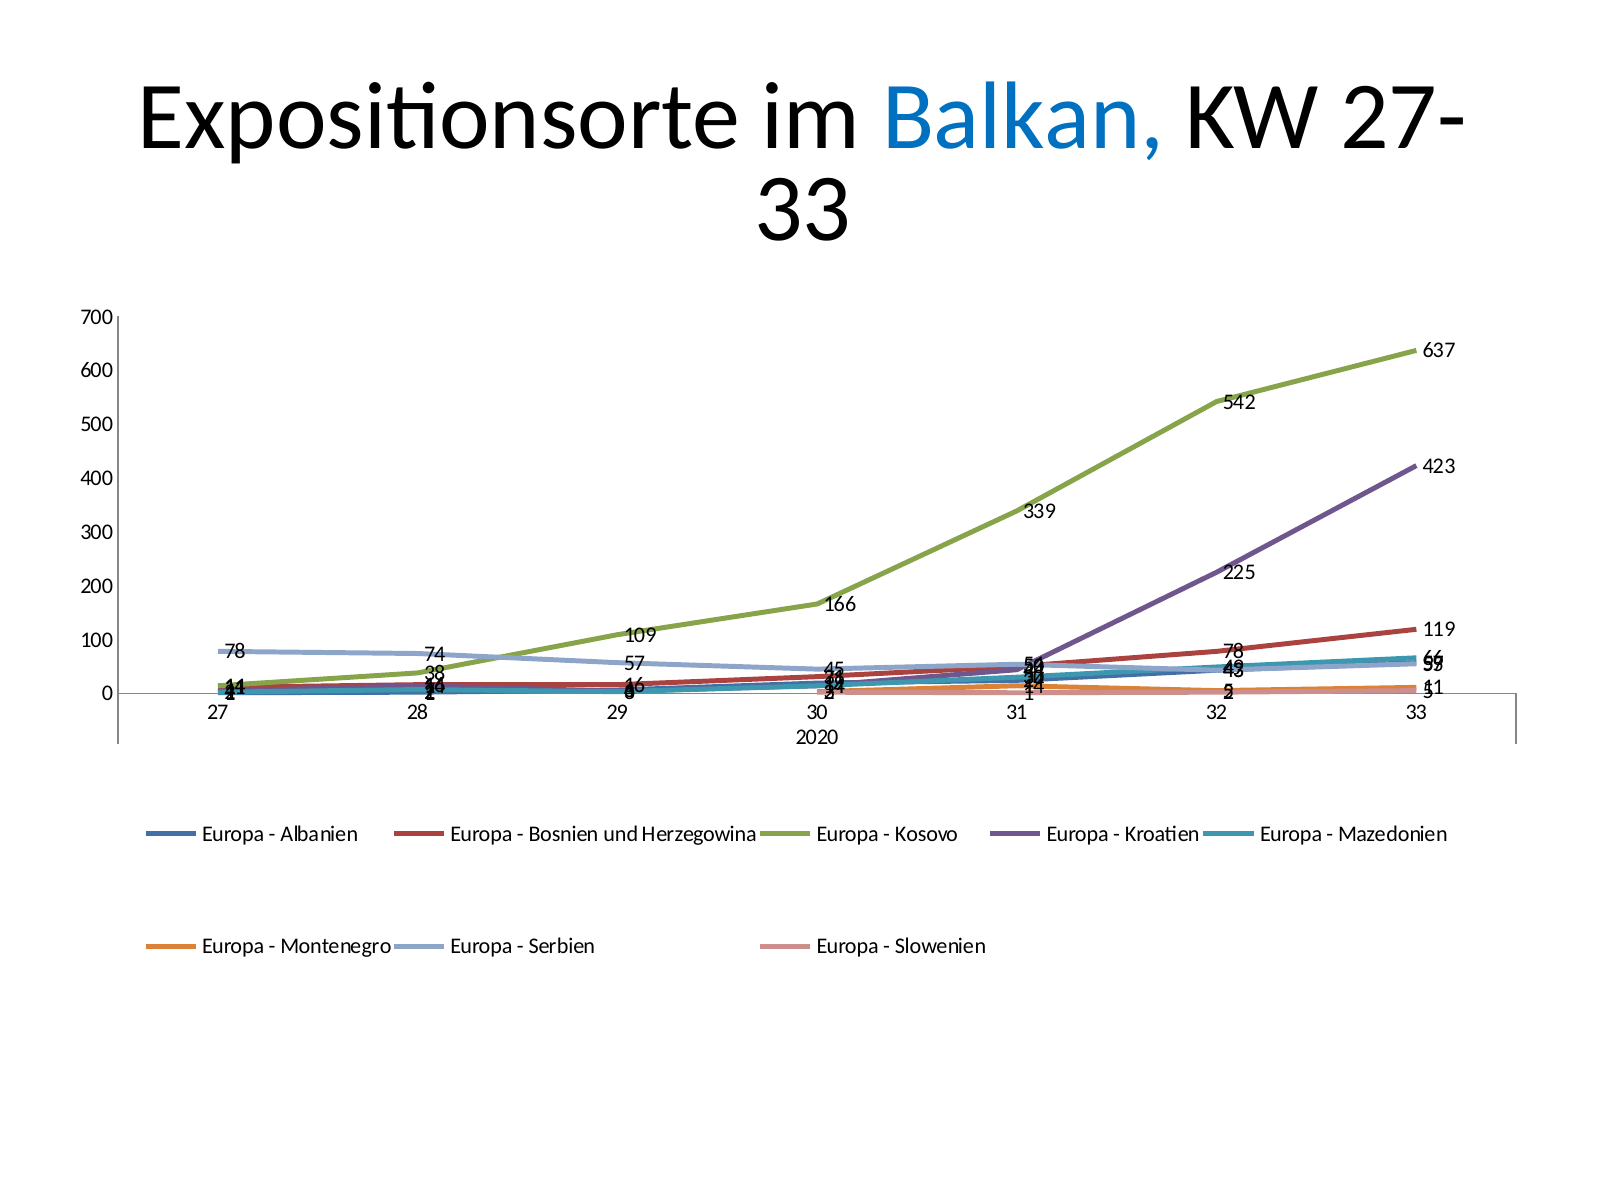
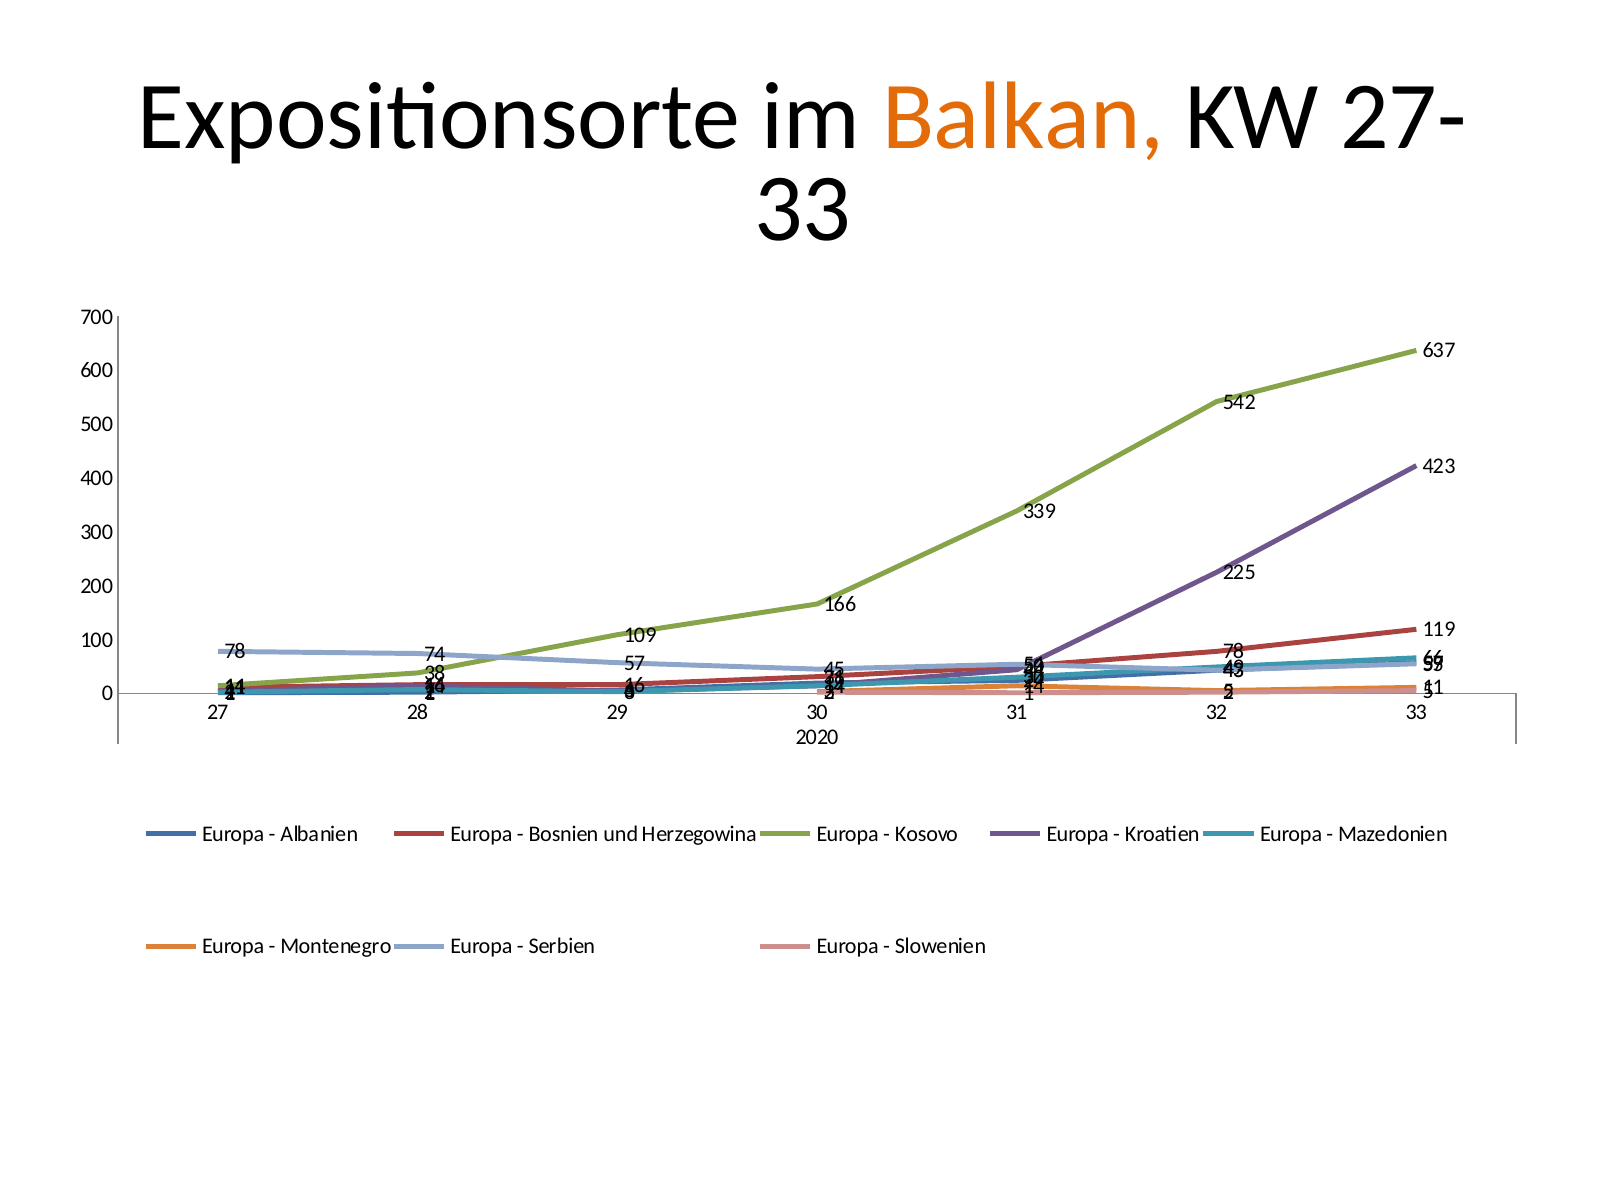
Balkan colour: blue -> orange (1023, 117)
